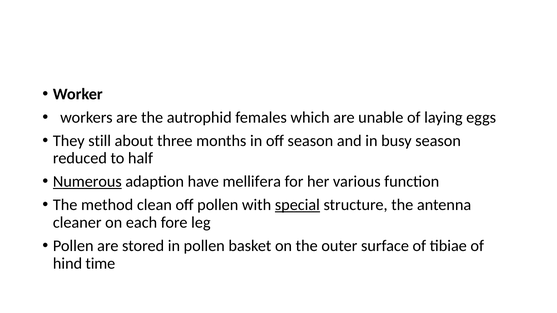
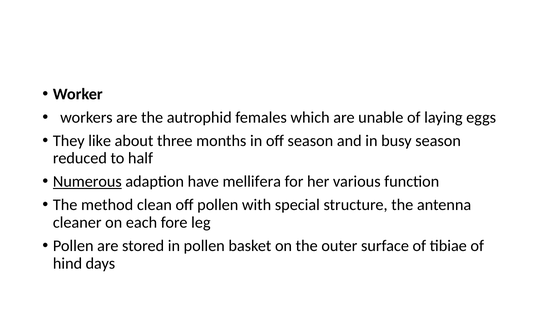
still: still -> like (100, 141)
special underline: present -> none (297, 205)
time: time -> days (100, 264)
